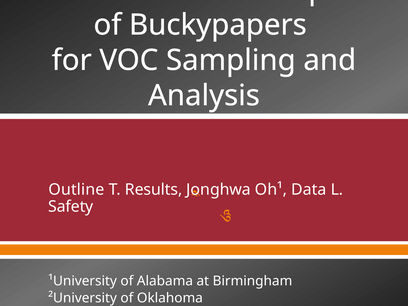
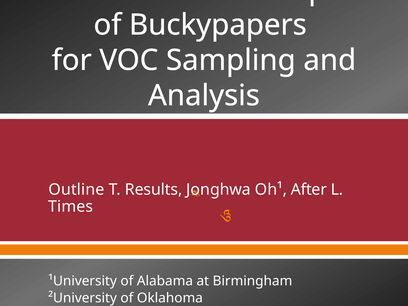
Data: Data -> After (309, 189)
Safety: Safety -> Times (71, 207)
